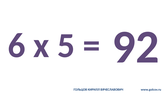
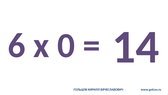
5: 5 -> 0 (66, 45)
92: 92 -> 14 (136, 47)
